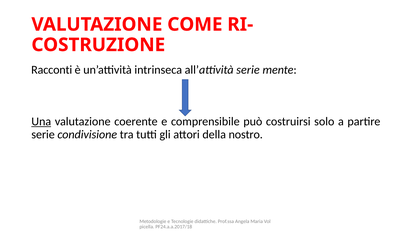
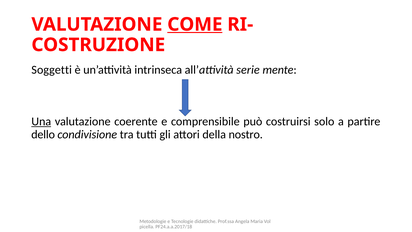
COME underline: none -> present (195, 24)
Racconti: Racconti -> Soggetti (52, 70)
serie: serie -> dello (43, 134)
